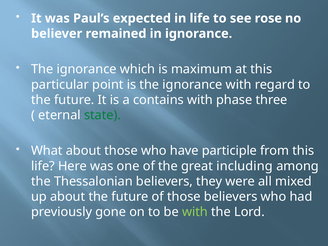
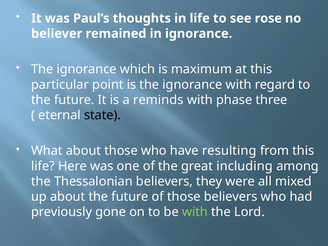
expected: expected -> thoughts (142, 18)
contains: contains -> reminds (158, 100)
state colour: green -> black (102, 115)
participle: participle -> resulting (229, 151)
